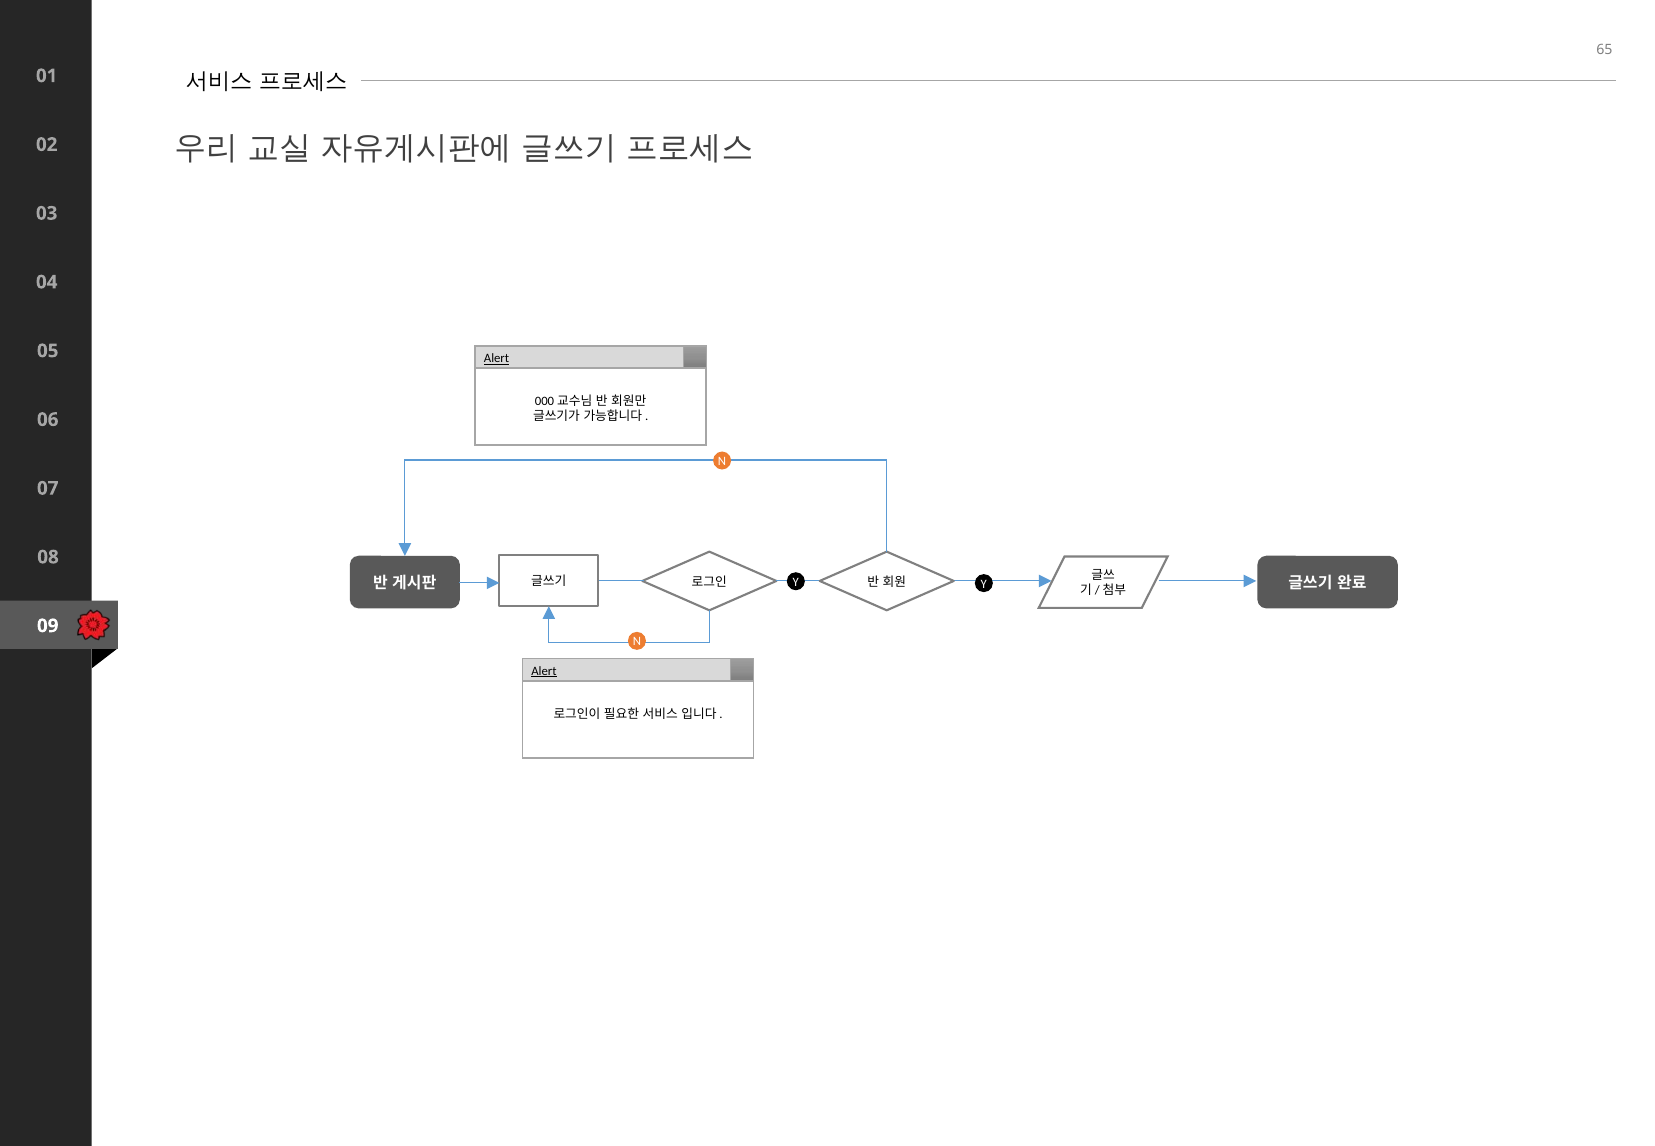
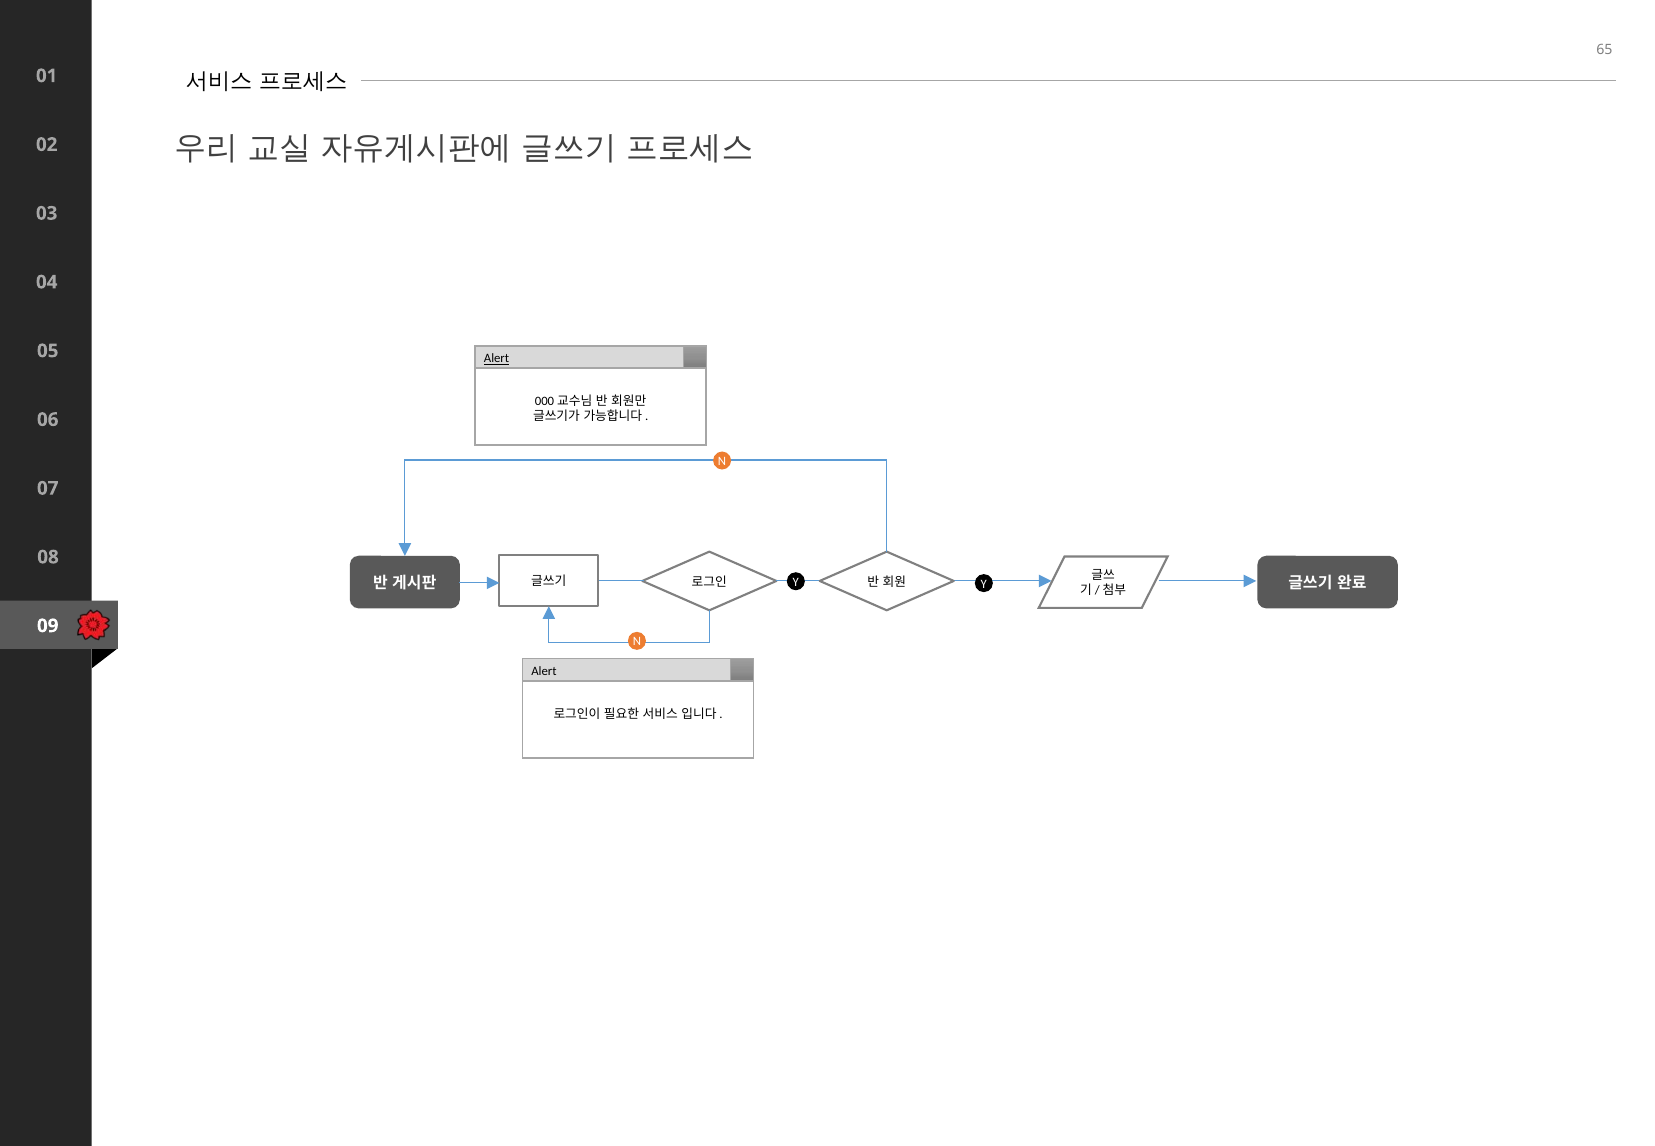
Alert underline: present -> none (544, 671)
